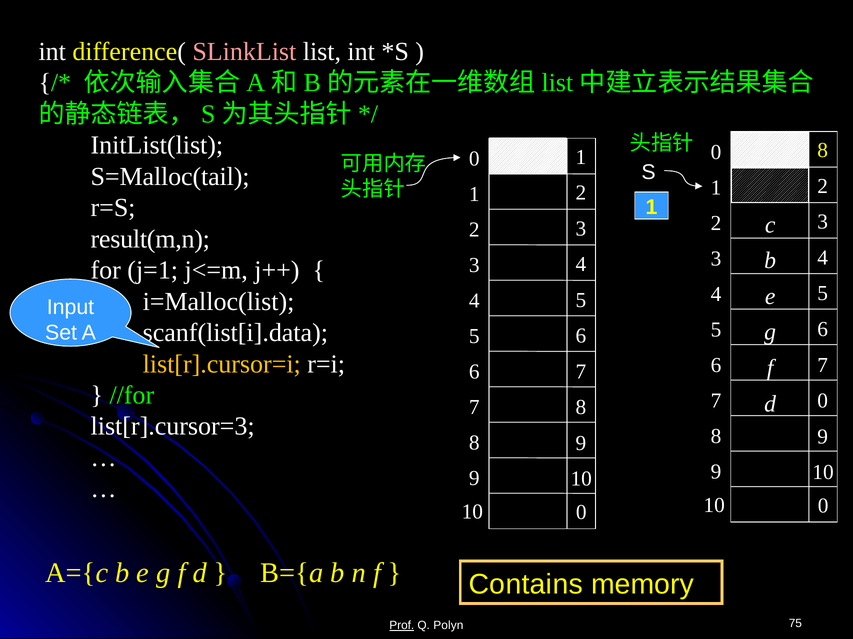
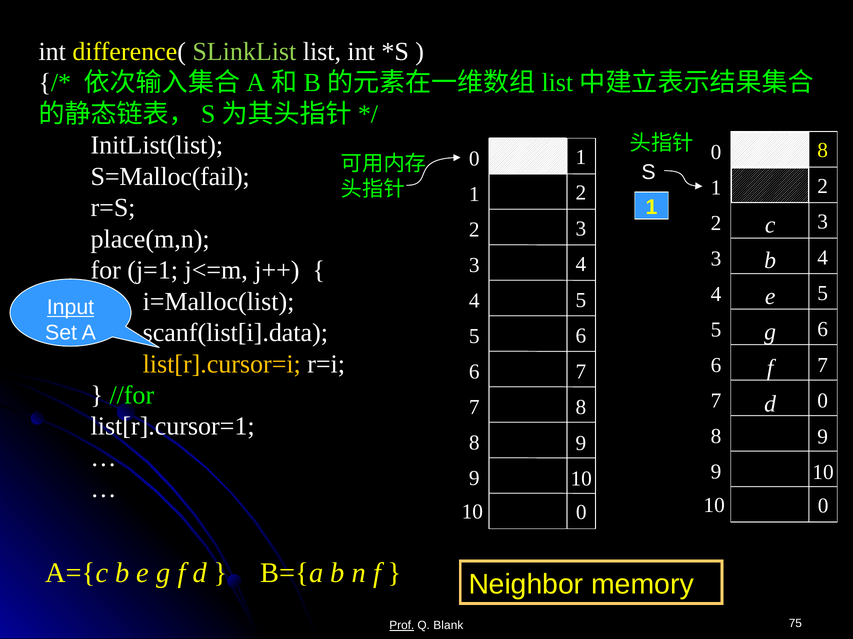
SLinkList colour: pink -> light green (244, 52)
S=Malloc(tail: S=Malloc(tail -> S=Malloc(fail (170, 177)
result(m,n: result(m,n -> place(m,n (150, 239)
Input underline: none -> present (70, 308)
list[r].cursor=3: list[r].cursor=3 -> list[r].cursor=1 (173, 427)
Contains: Contains -> Neighbor (526, 585)
Polyn: Polyn -> Blank (448, 626)
